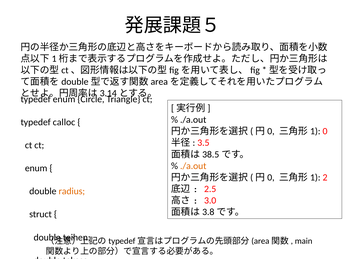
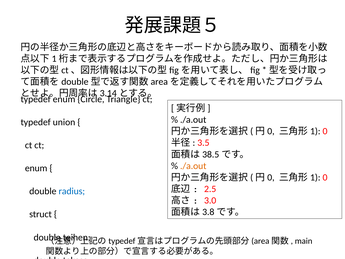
calloc: calloc -> union (64, 122)
2: 2 -> 0 (325, 177)
radius colour: orange -> blue (72, 191)
